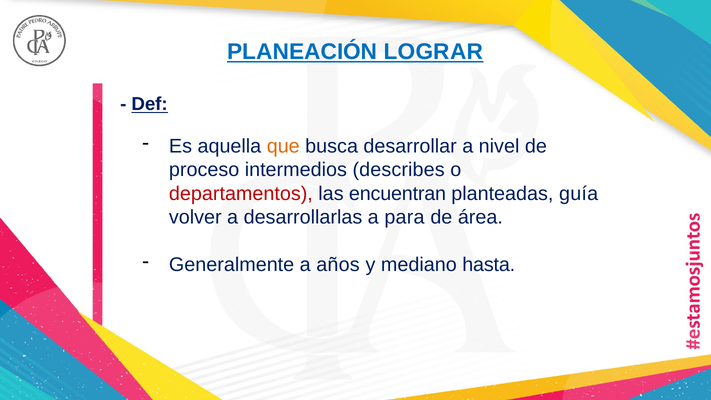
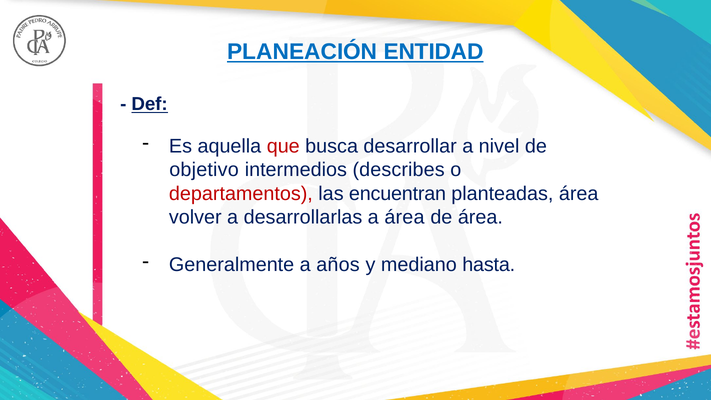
LOGRAR: LOGRAR -> ENTIDAD (434, 52)
que colour: orange -> red (283, 146)
proceso: proceso -> objetivo (204, 170)
planteadas guía: guía -> área (579, 194)
a para: para -> área (404, 217)
